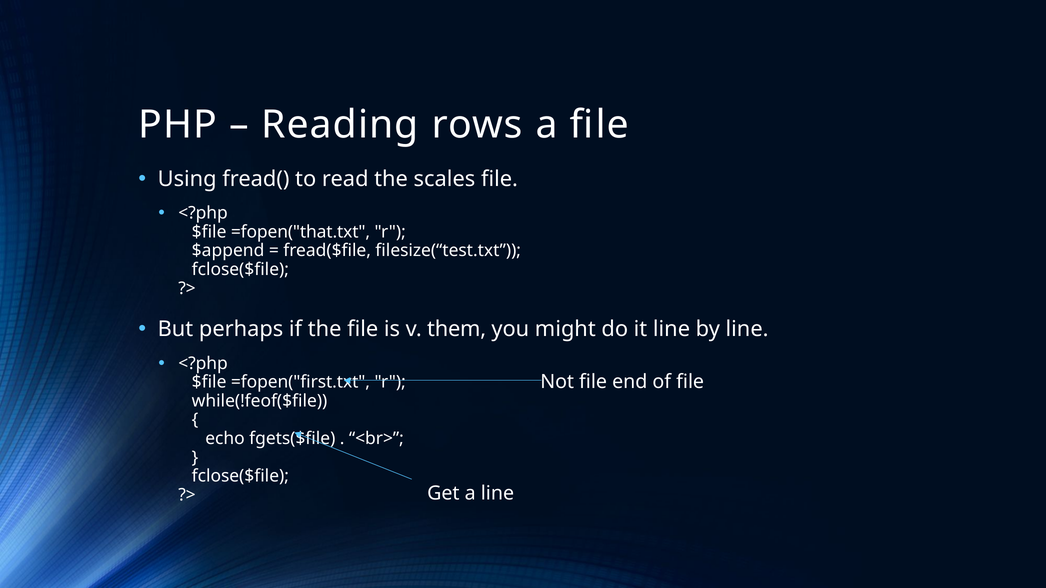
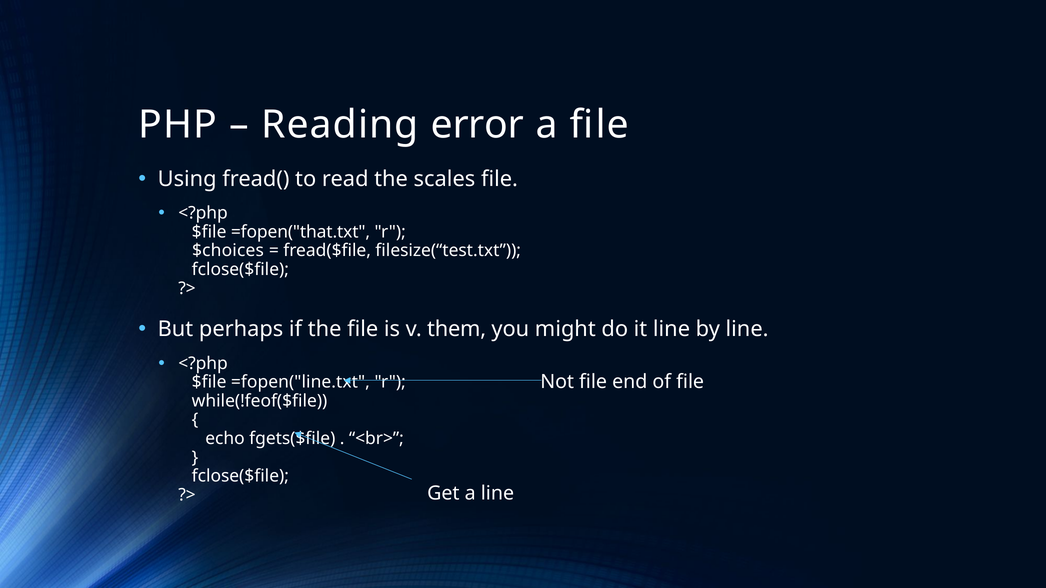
rows: rows -> error (477, 125)
$append: $append -> $choices (228, 251)
=fopen("first.txt: =fopen("first.txt -> =fopen("line.txt (300, 382)
